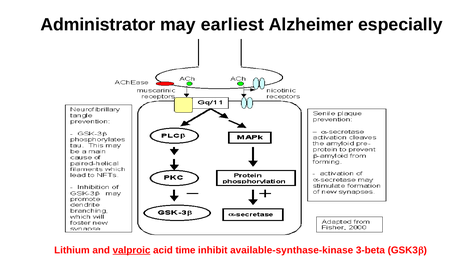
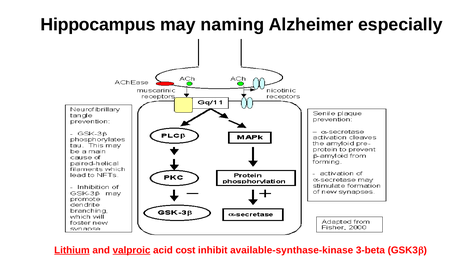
Administrator: Administrator -> Hippocampus (98, 24)
earliest: earliest -> naming (232, 24)
Lithium underline: none -> present (72, 250)
time: time -> cost (185, 250)
